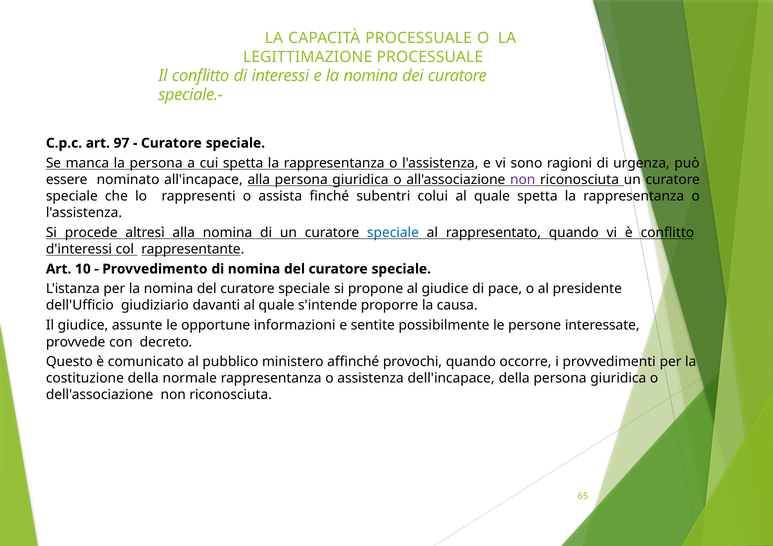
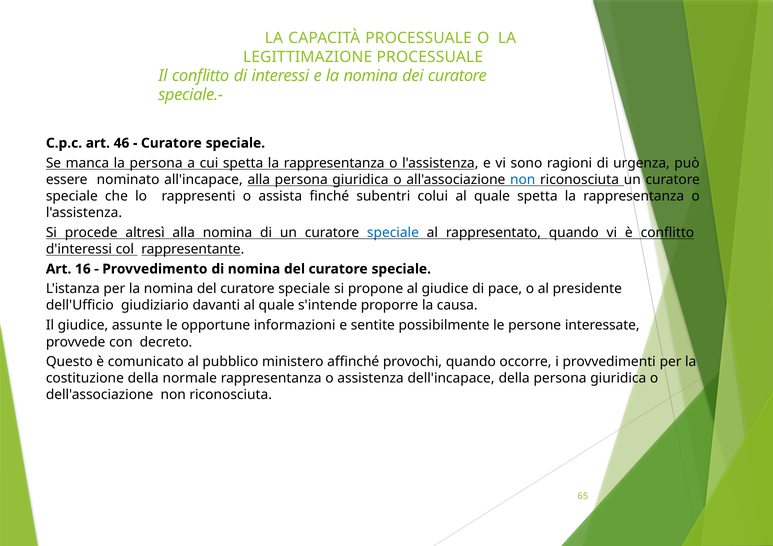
97: 97 -> 46 (121, 143)
non colour: purple -> blue (523, 180)
10: 10 -> 16 (83, 269)
